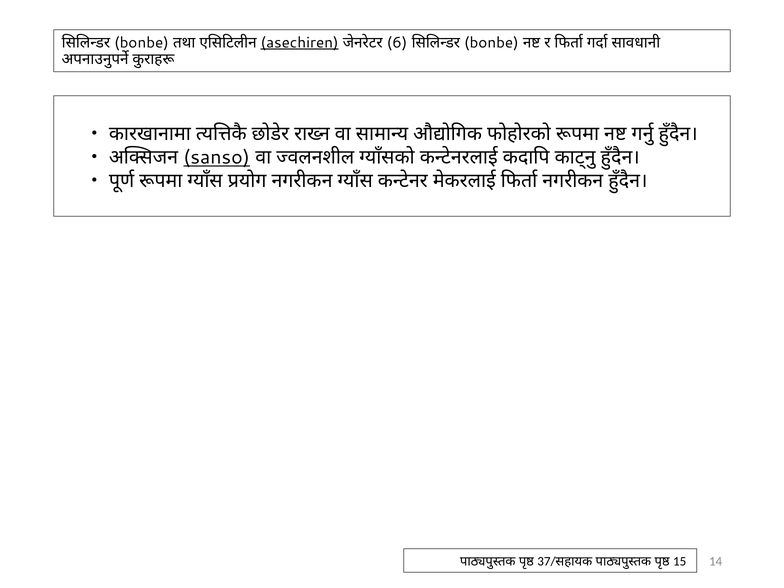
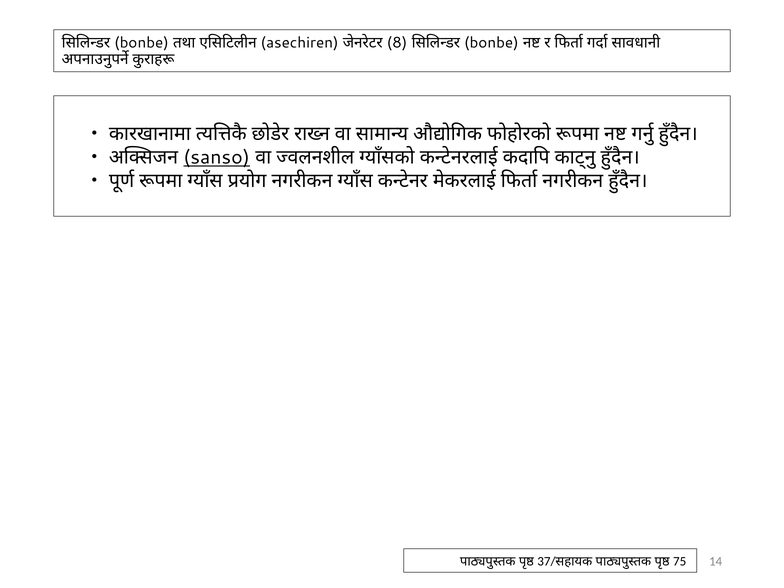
asechiren underline: present -> none (300, 43)
6: 6 -> 8 (397, 43)
15: 15 -> 75 (680, 561)
